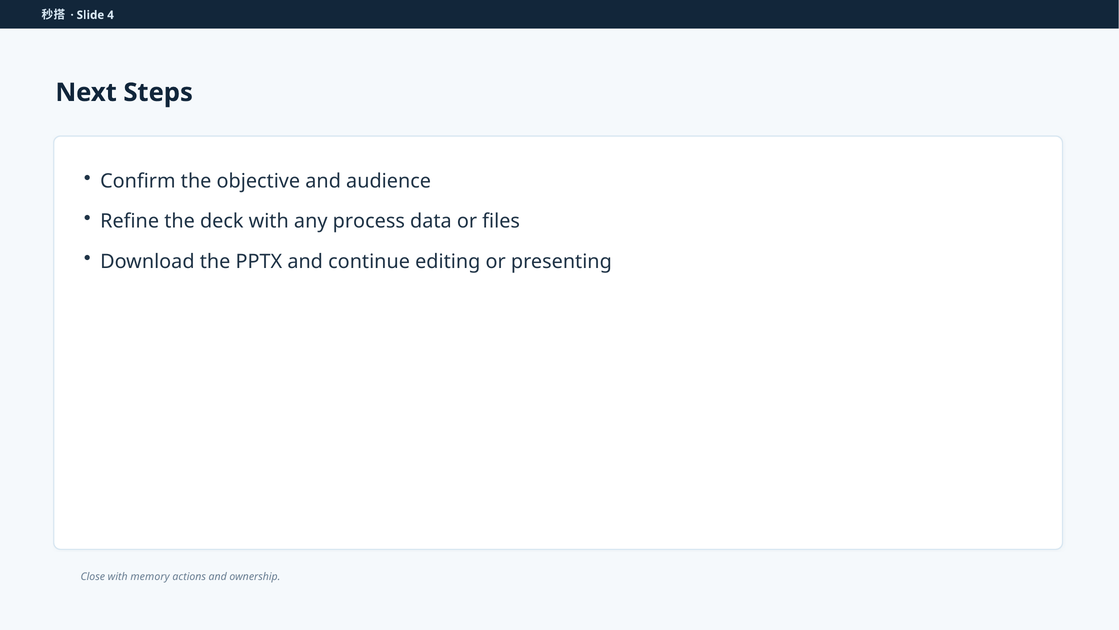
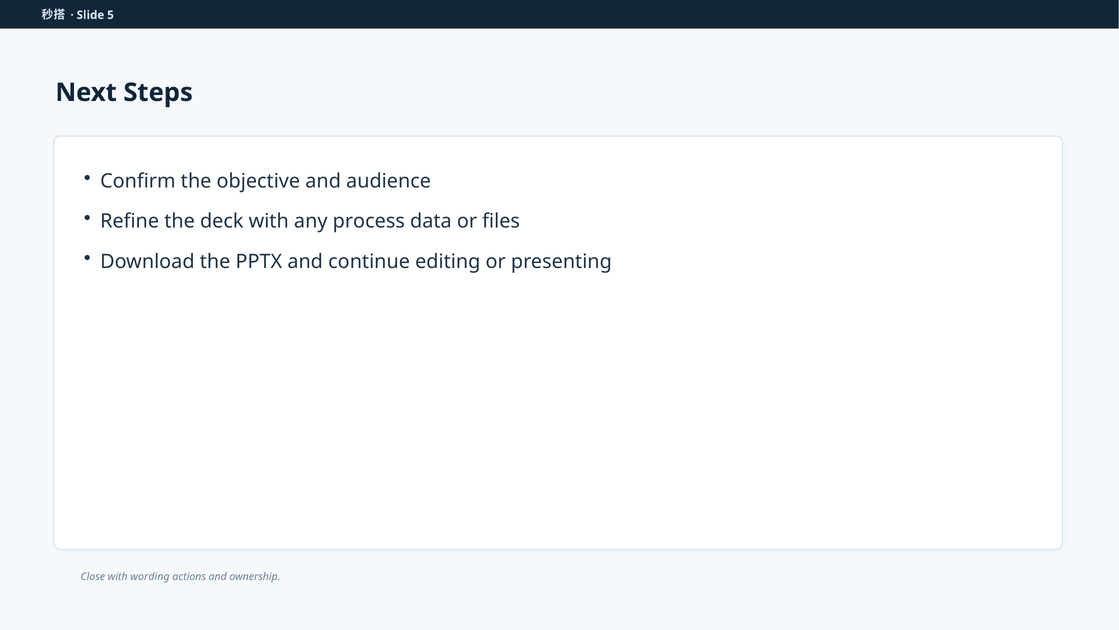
4: 4 -> 5 (111, 15)
memory: memory -> wording (150, 576)
